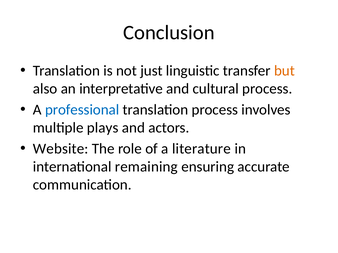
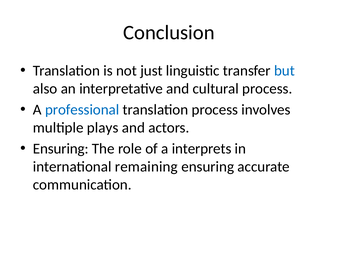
but colour: orange -> blue (284, 71)
Website: Website -> Ensuring (61, 149)
literature: literature -> interprets (202, 149)
